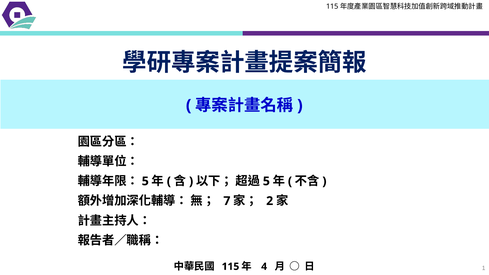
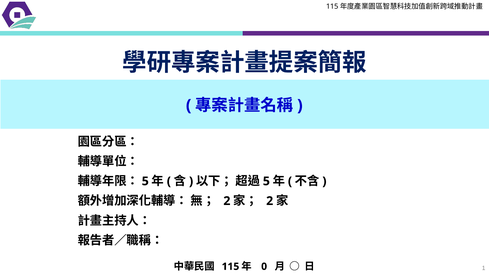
7: 7 -> 2 (227, 201)
4: 4 -> 0 (264, 267)
